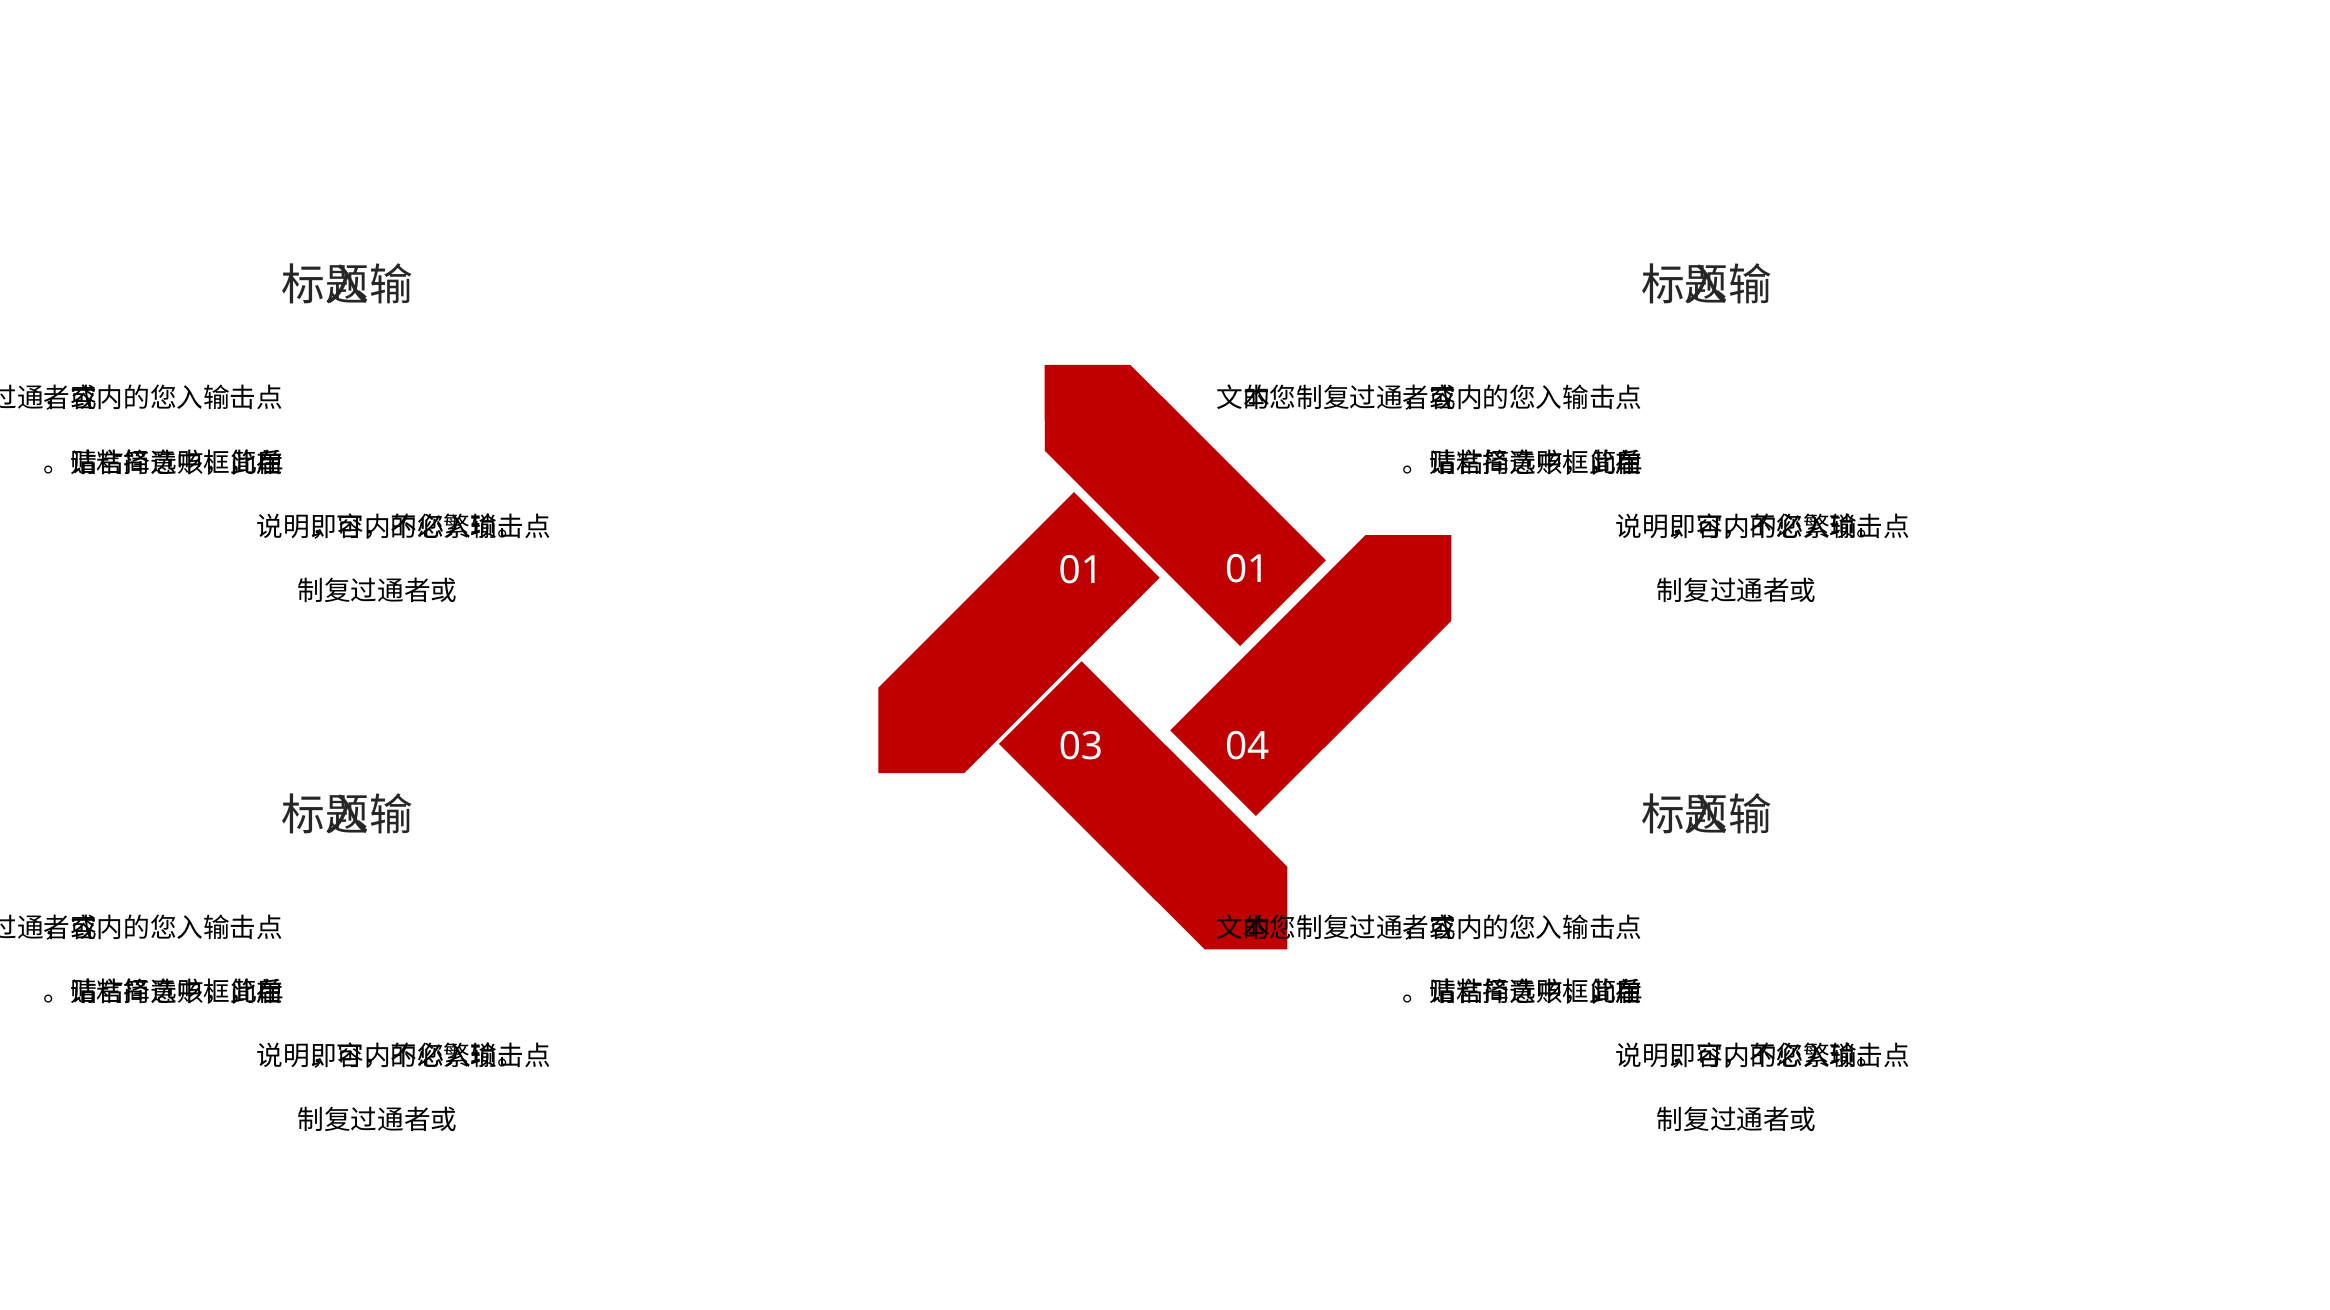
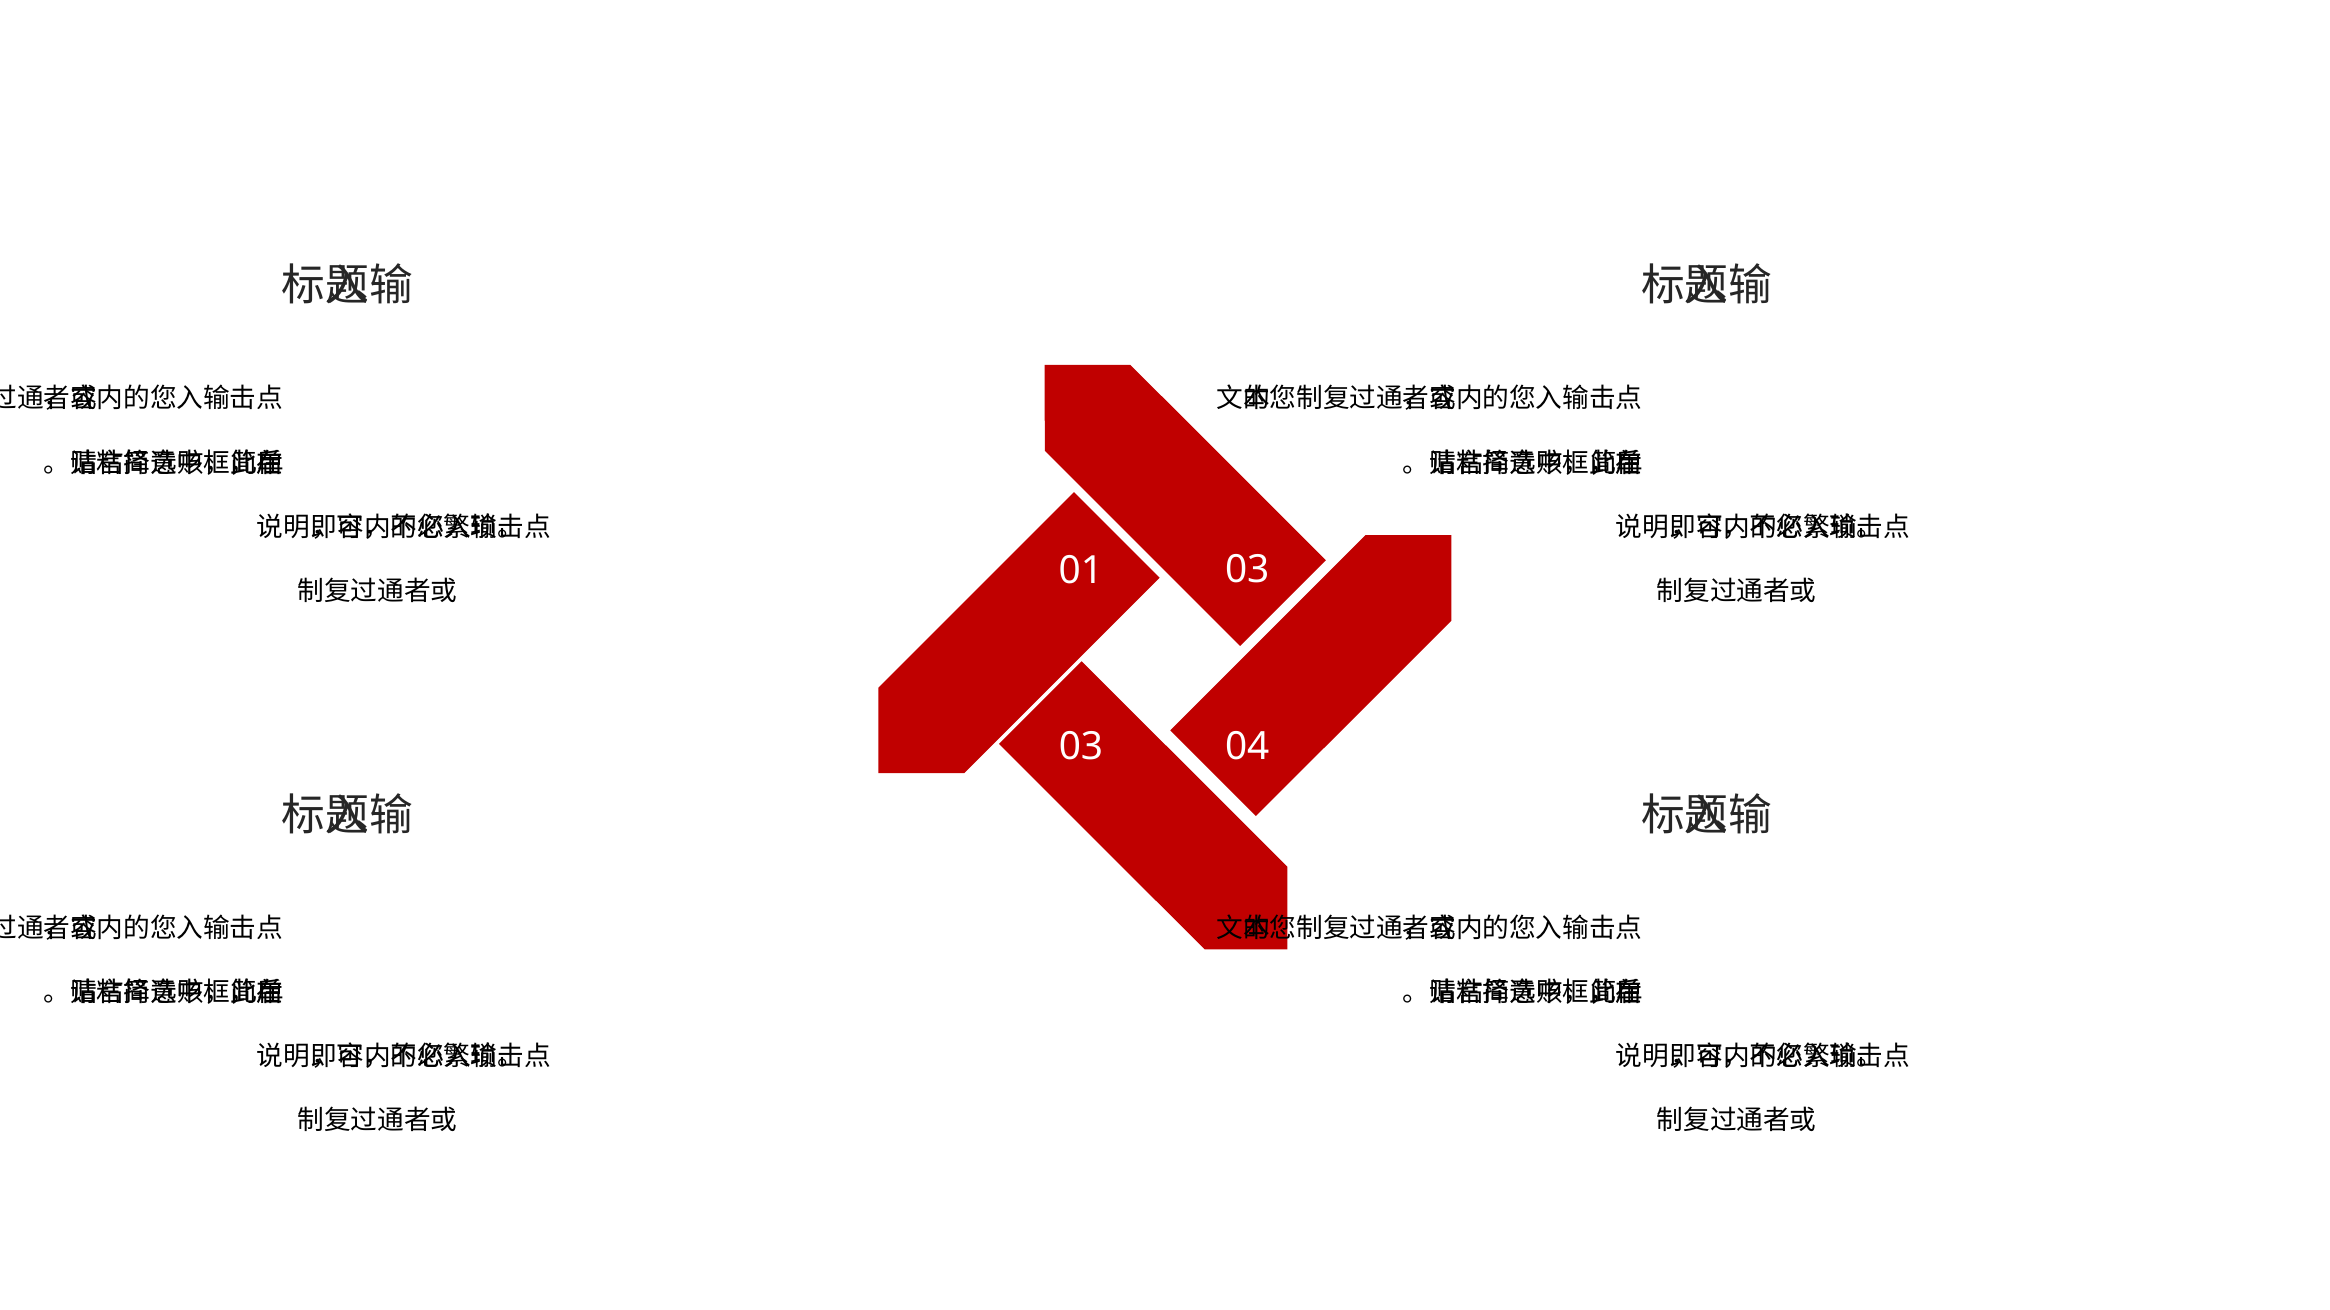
01 01: 01 -> 03 (1247, 570)
